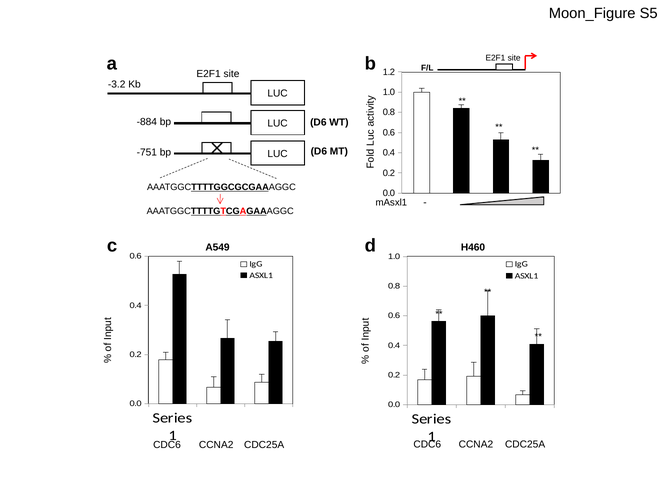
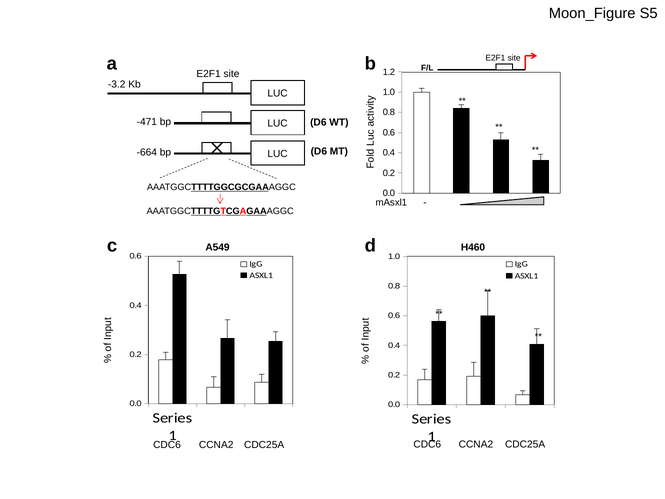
-884: -884 -> -471 (147, 122)
-751: -751 -> -664 (147, 152)
